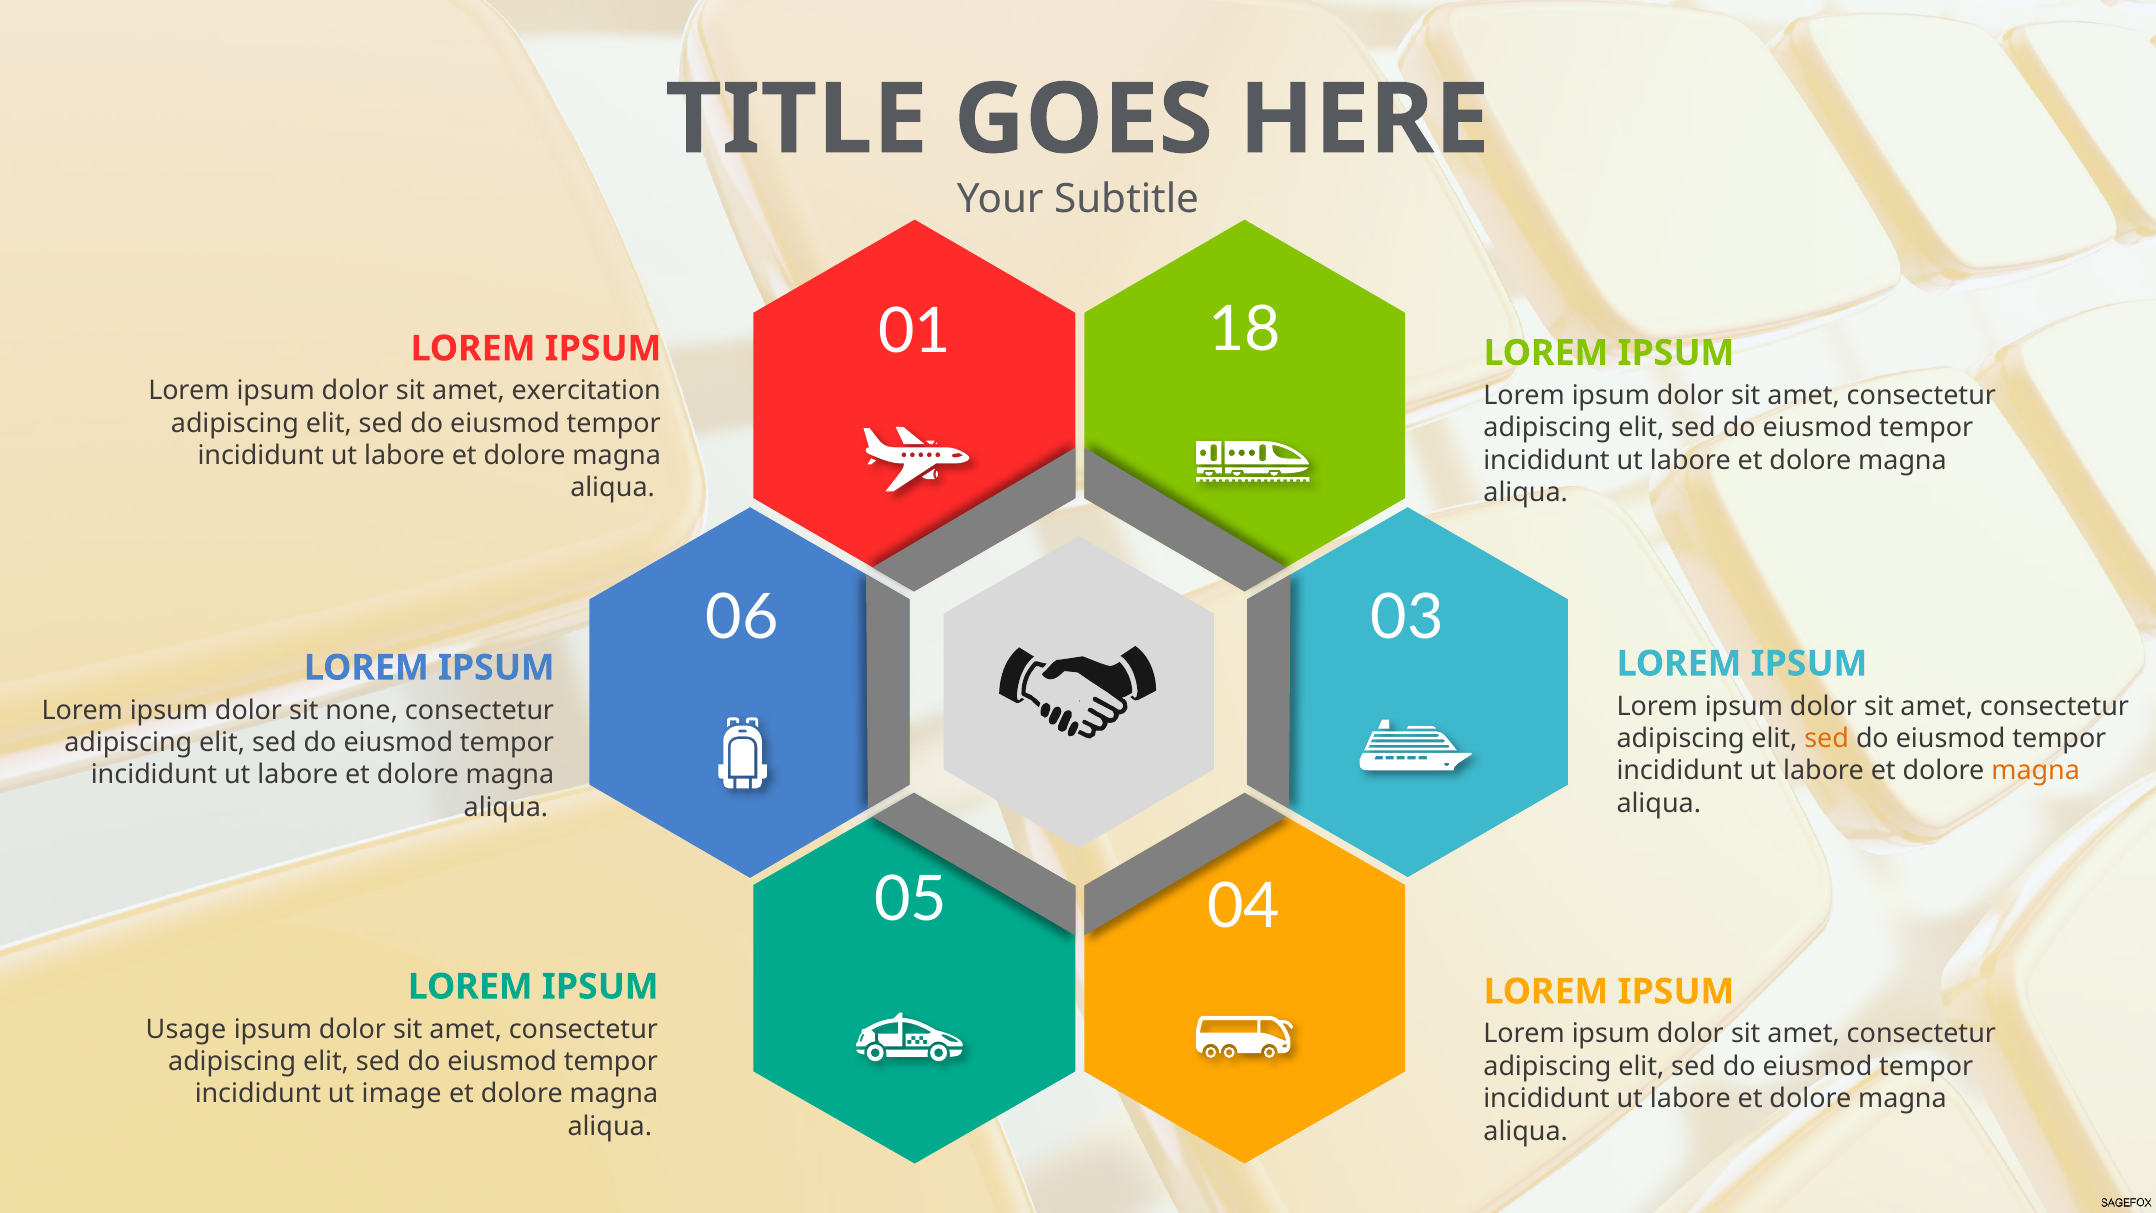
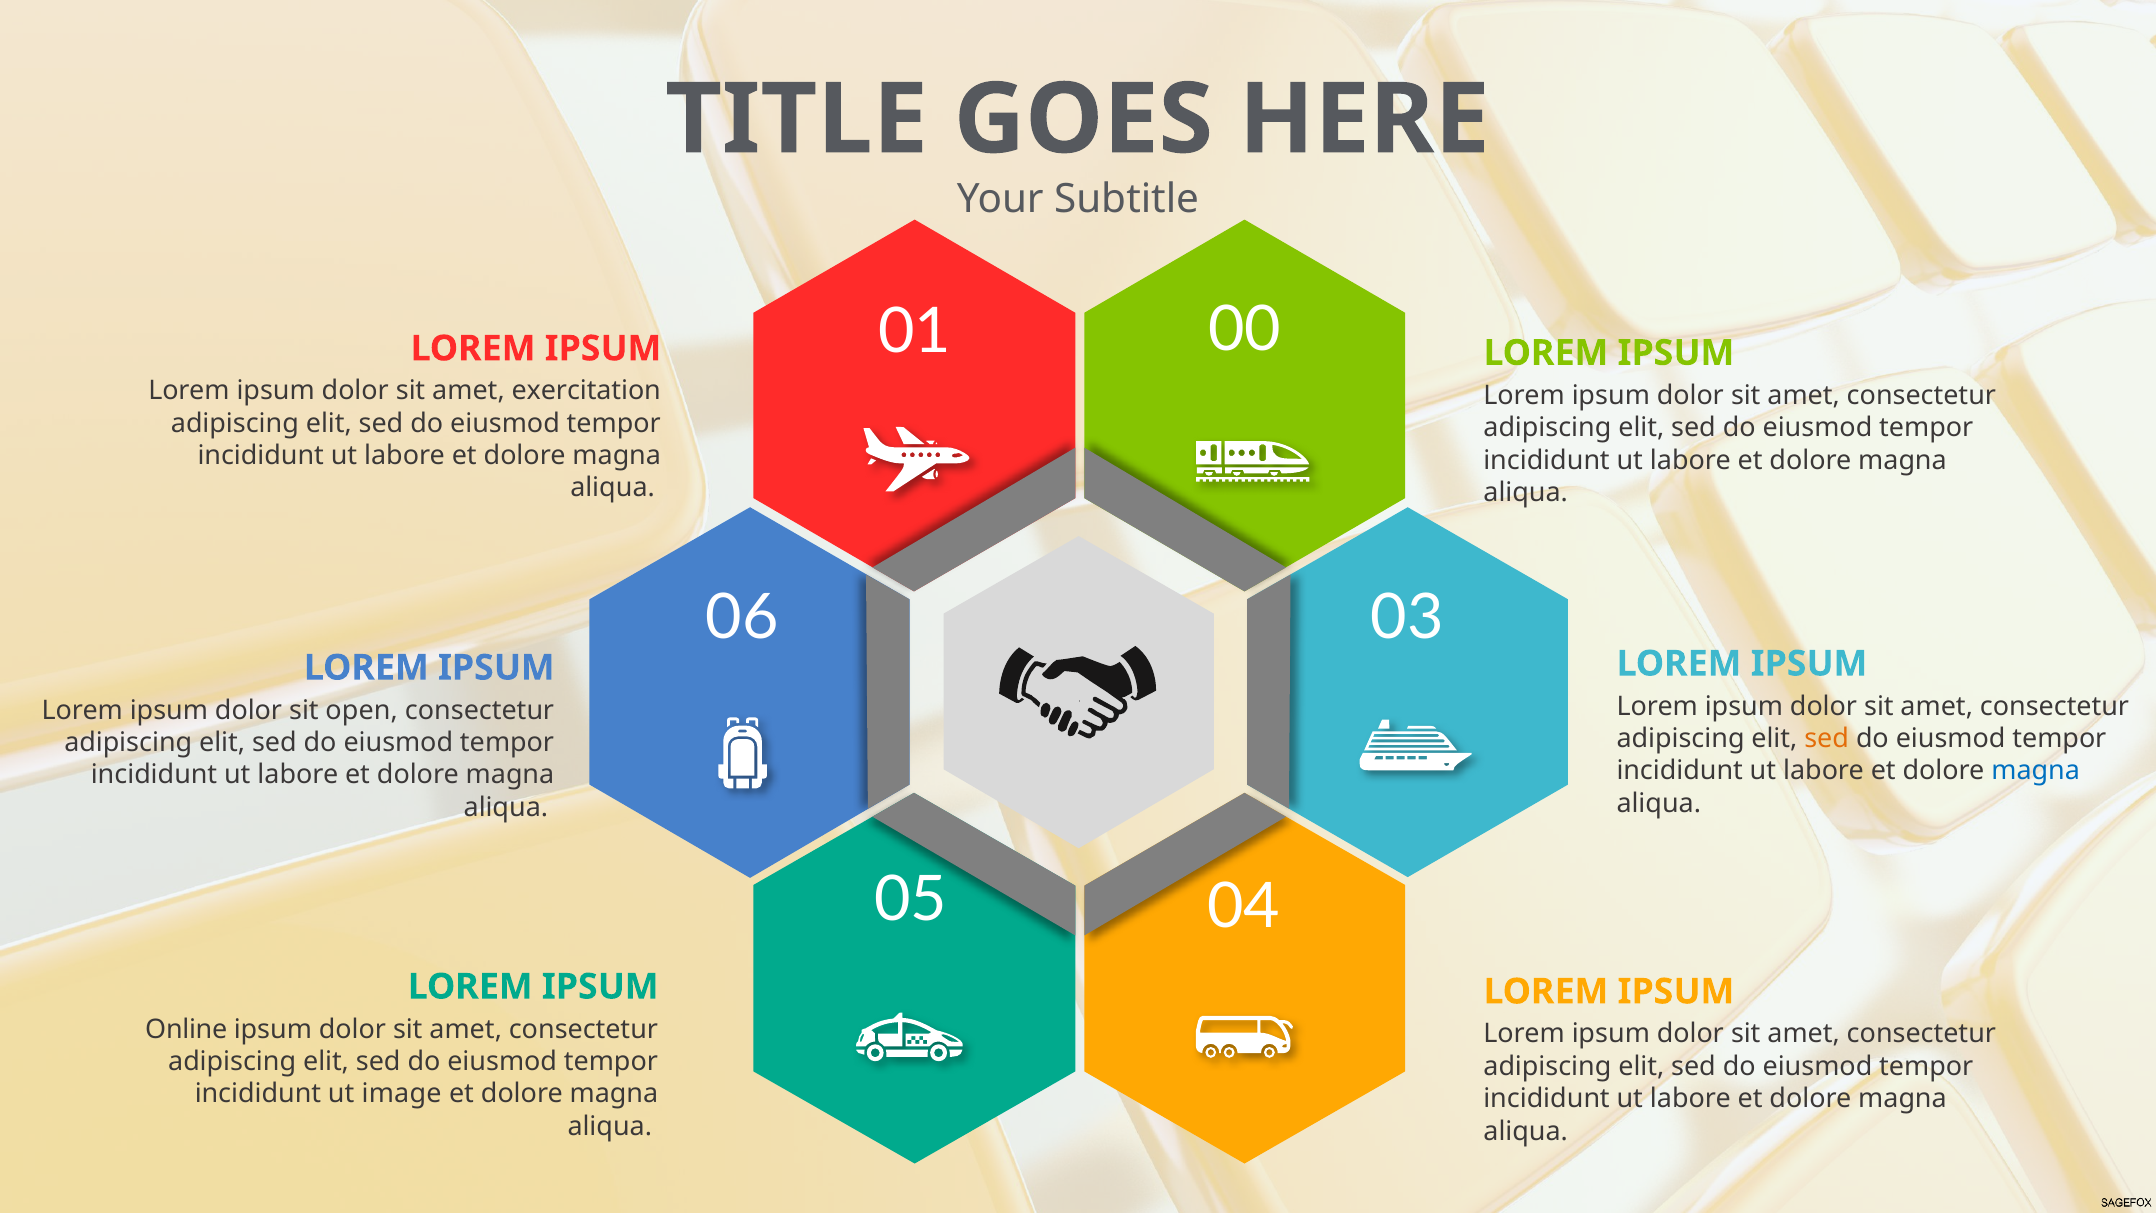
18: 18 -> 00 (1245, 330)
none: none -> open (362, 710)
magna colour: orange -> blue (2036, 771)
Usage: Usage -> Online (186, 1029)
